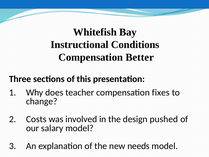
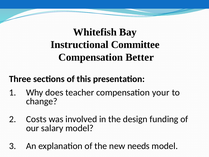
Conditions: Conditions -> Committee (135, 45)
fixes: fixes -> your (161, 92)
pushed: pushed -> funding (164, 119)
